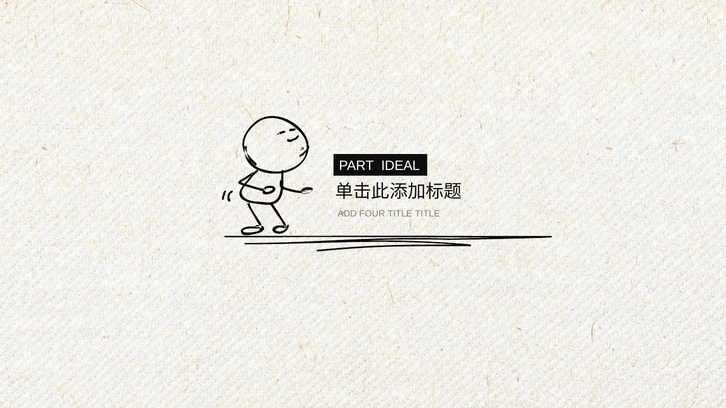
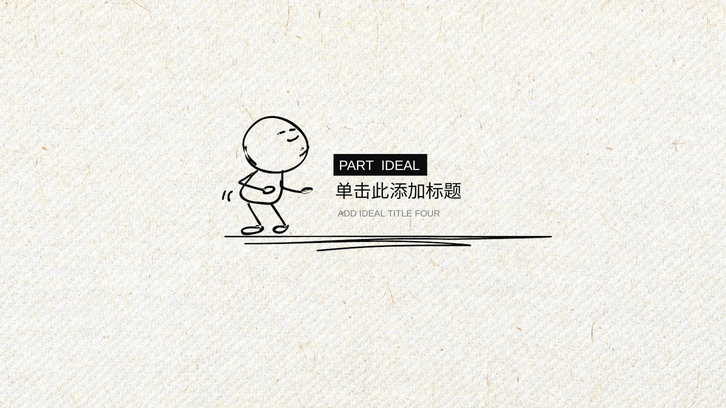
ADD FOUR: FOUR -> IDEAL (372, 214)
TITLE TITLE: TITLE -> FOUR (428, 214)
